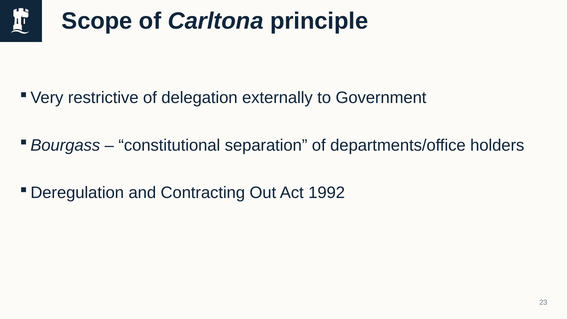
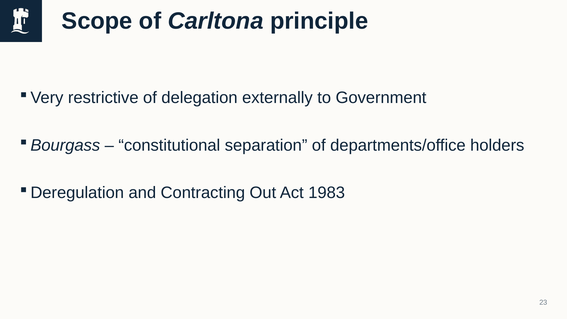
1992: 1992 -> 1983 (327, 193)
